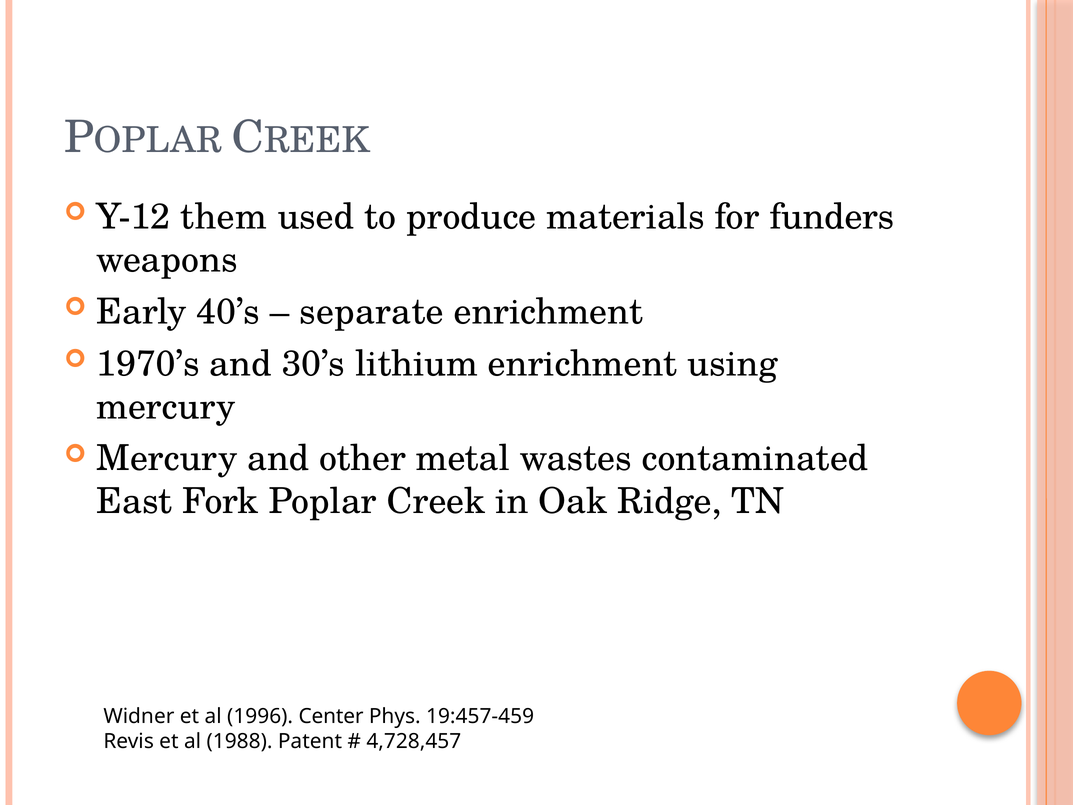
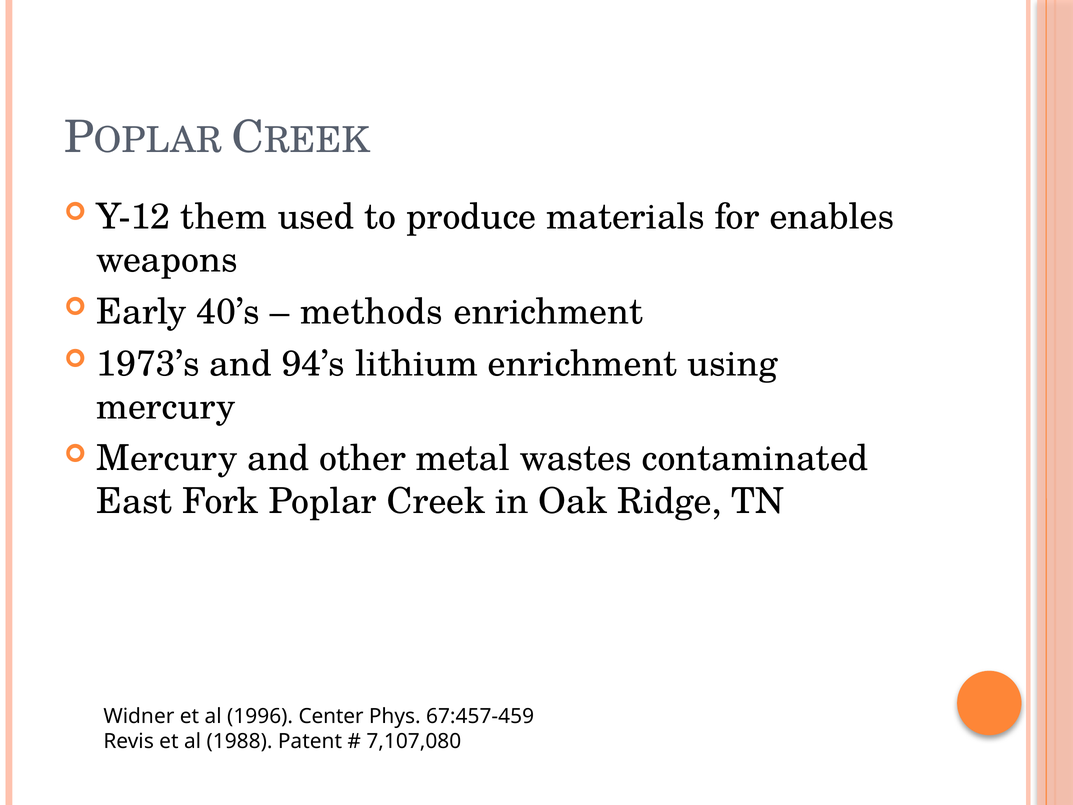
funders: funders -> enables (832, 217)
separate: separate -> methods (371, 312)
1970’s: 1970’s -> 1973’s (148, 364)
30’s: 30’s -> 94’s (313, 364)
19:457-459: 19:457-459 -> 67:457-459 (480, 716)
4,728,457: 4,728,457 -> 7,107,080 (414, 741)
